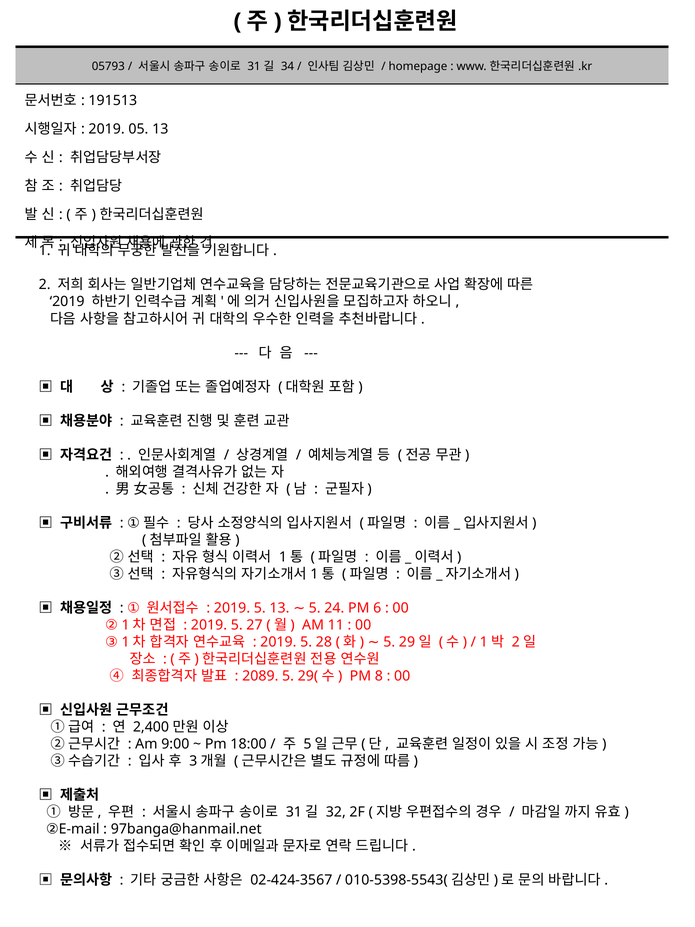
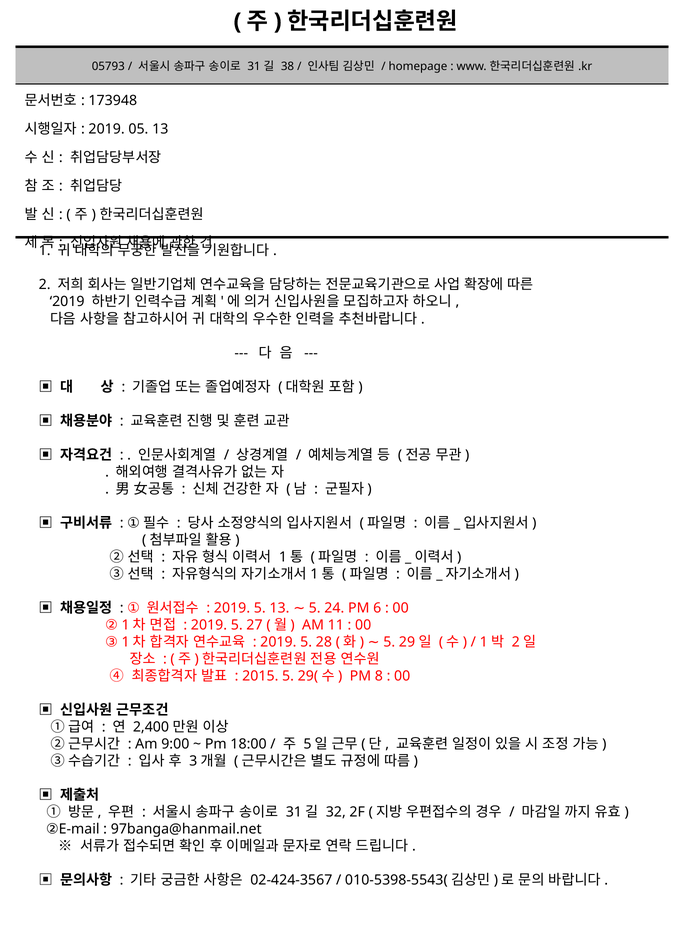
34: 34 -> 38 (288, 67)
191513: 191513 -> 173948 (113, 101)
2089: 2089 -> 2015 (260, 676)
